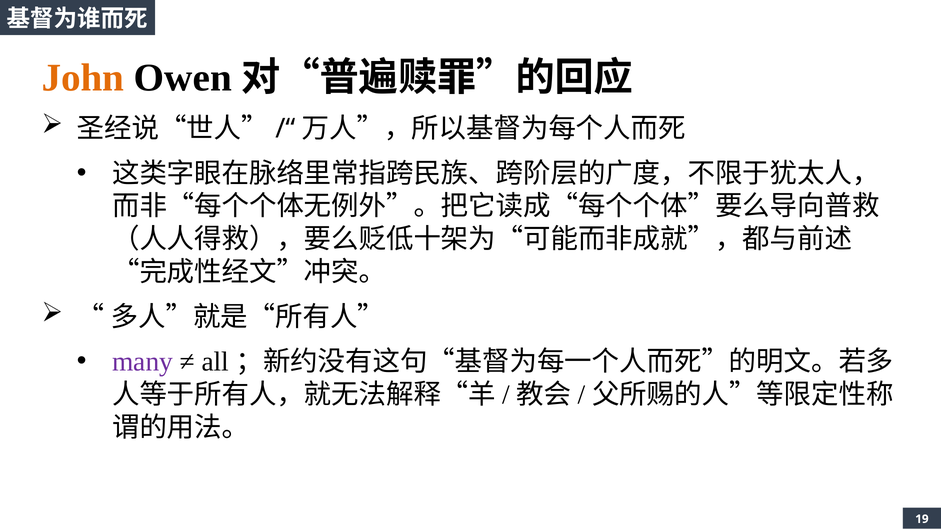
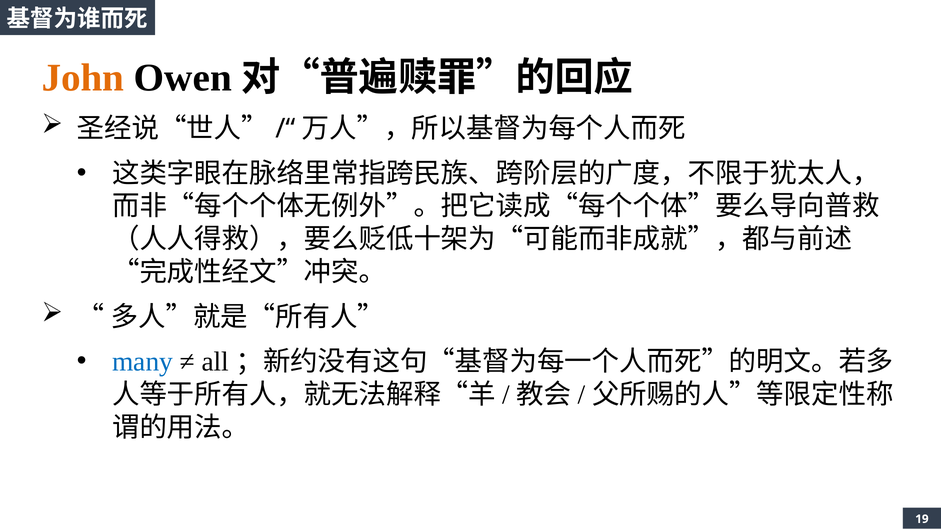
many colour: purple -> blue (143, 362)
